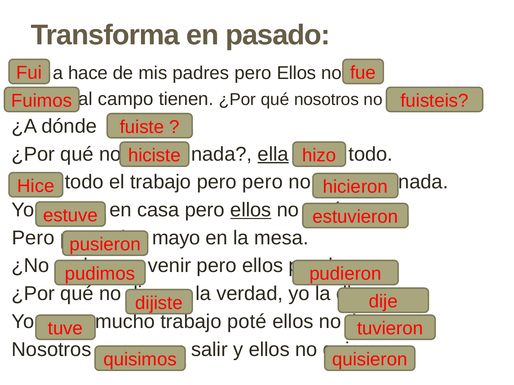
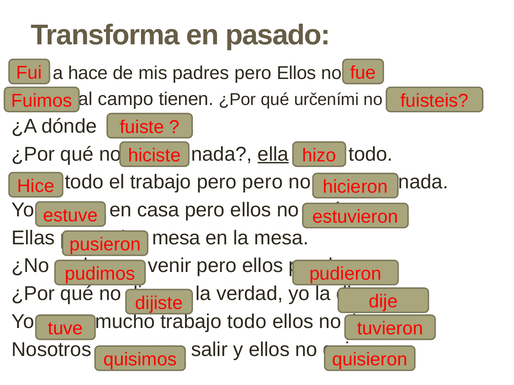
qué nosotros: nosotros -> určeními (327, 100)
ellos underline: present -> none (251, 210)
Pero: Pero -> Ellas (33, 238)
mayo: mayo -> mesa (176, 238)
trabajo poté: poté -> todo (247, 322)
